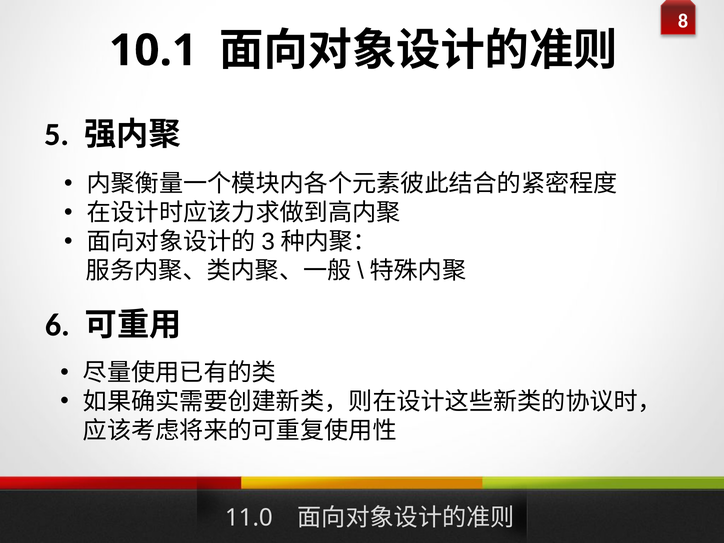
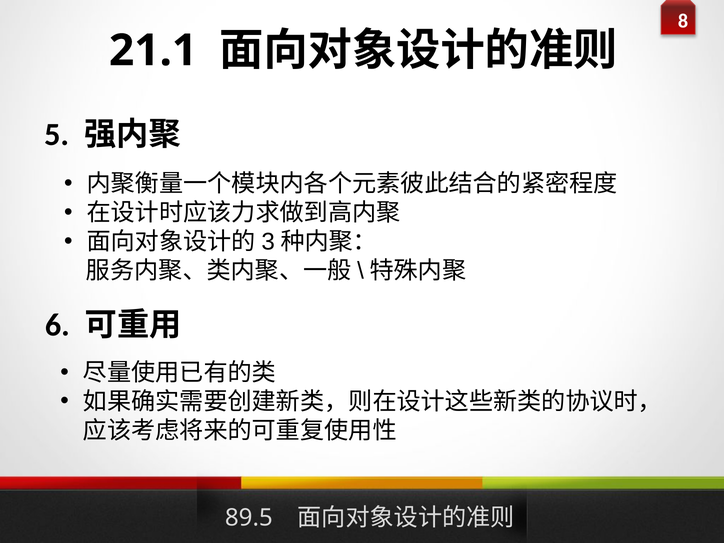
10.1: 10.1 -> 21.1 (153, 51)
11.0: 11.0 -> 89.5 (249, 518)
